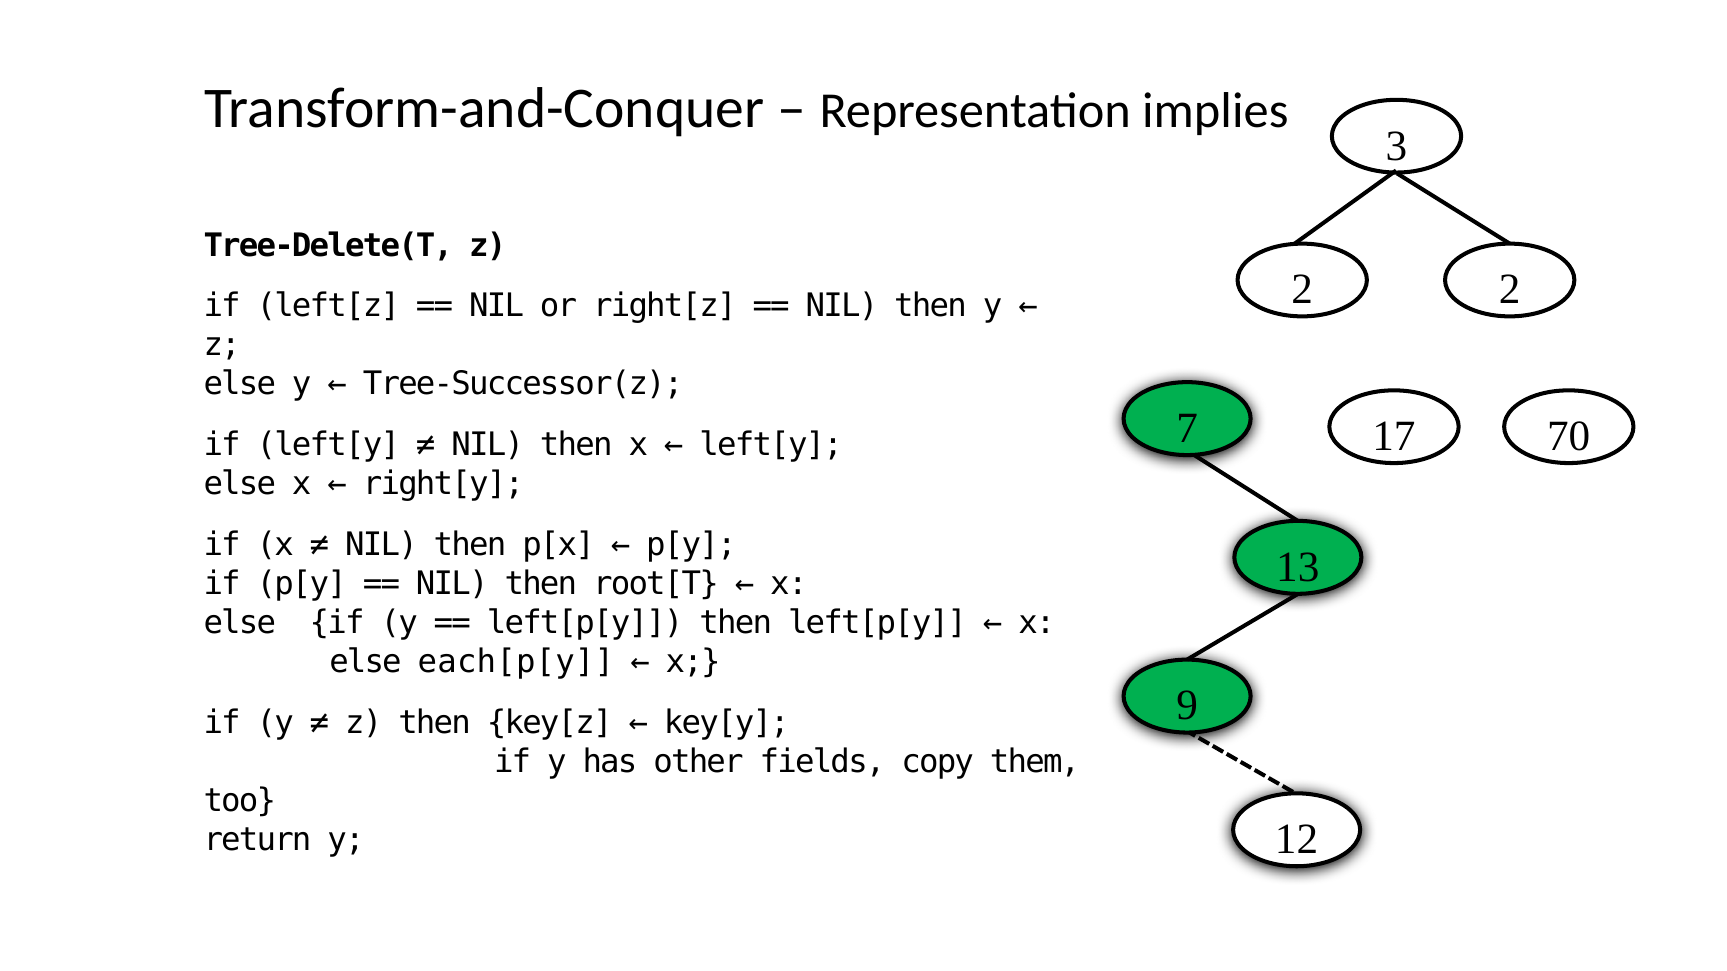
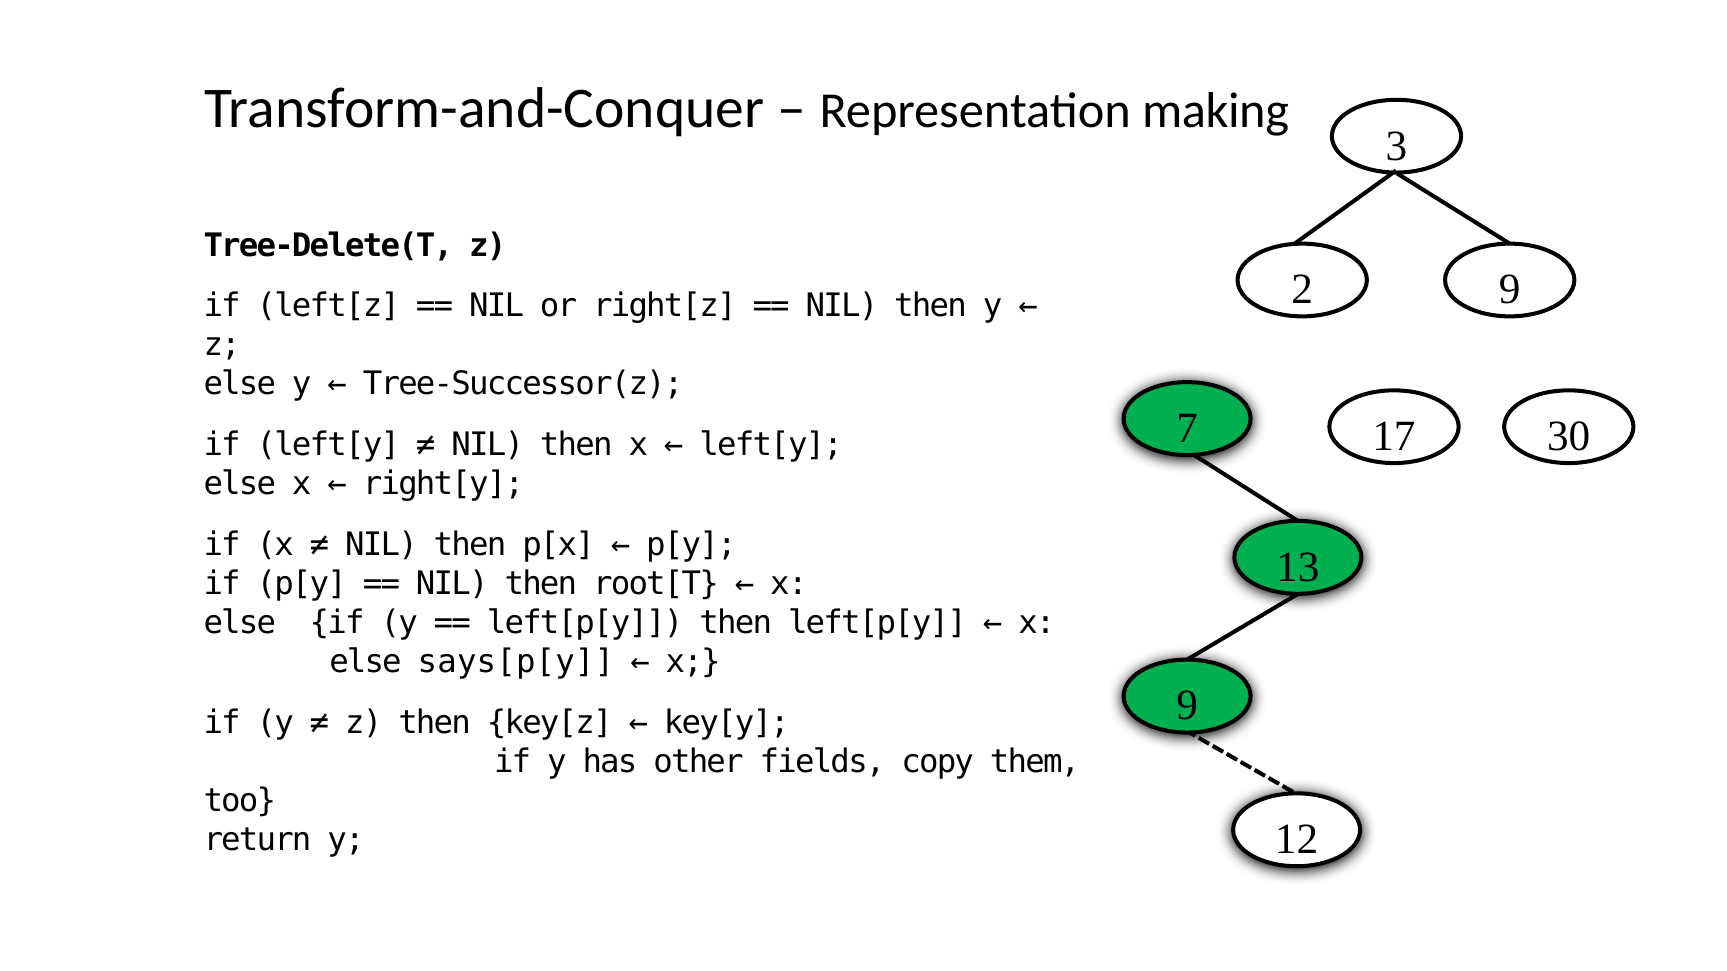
implies: implies -> making (1216, 111)
2 2: 2 -> 9 (1510, 290)
70: 70 -> 30 (1569, 437)
each[p[y: each[p[y -> says[p[y (516, 662)
